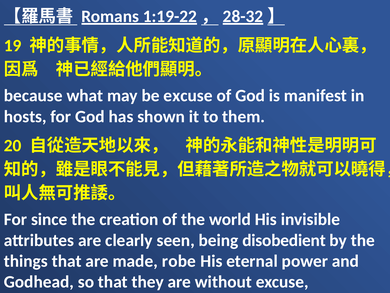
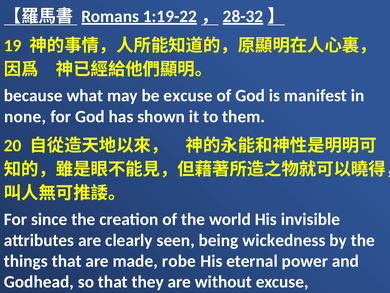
hosts: hosts -> none (25, 116)
disobedient: disobedient -> wickedness (284, 240)
